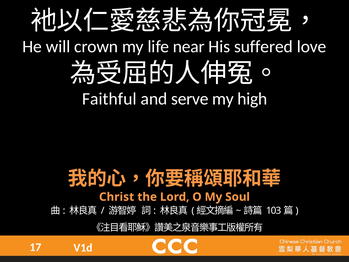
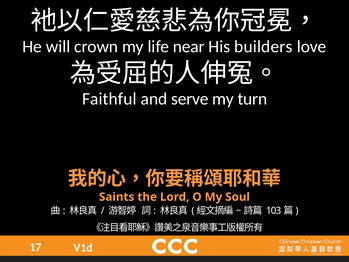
suffered: suffered -> builders (263, 47)
high: high -> turn (252, 99)
Christ: Christ -> Saints (117, 197)
